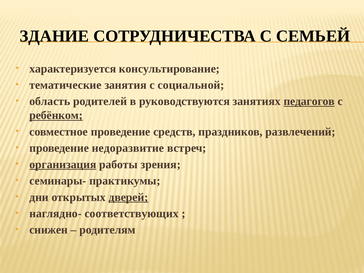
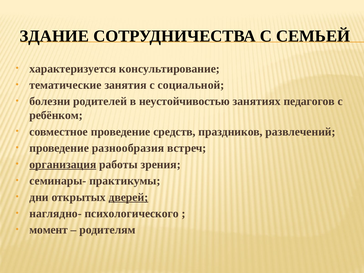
область: область -> болезни (50, 101)
руководствуются: руководствуются -> неустойчивостью (184, 101)
педагогов underline: present -> none (309, 101)
ребёнком underline: present -> none (56, 115)
недоразвитие: недоразвитие -> разнообразия (128, 148)
соответствующих: соответствующих -> психологического (132, 214)
снижен: снижен -> момент (49, 230)
